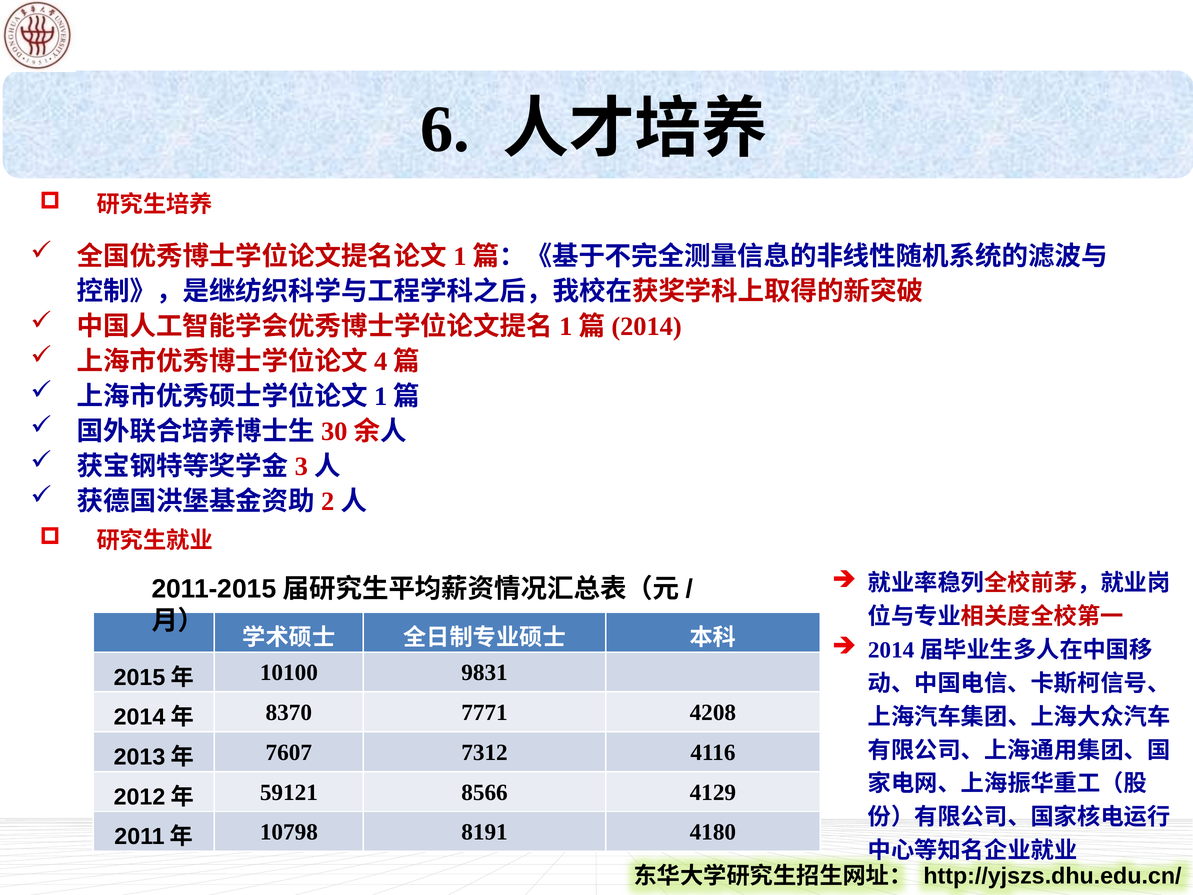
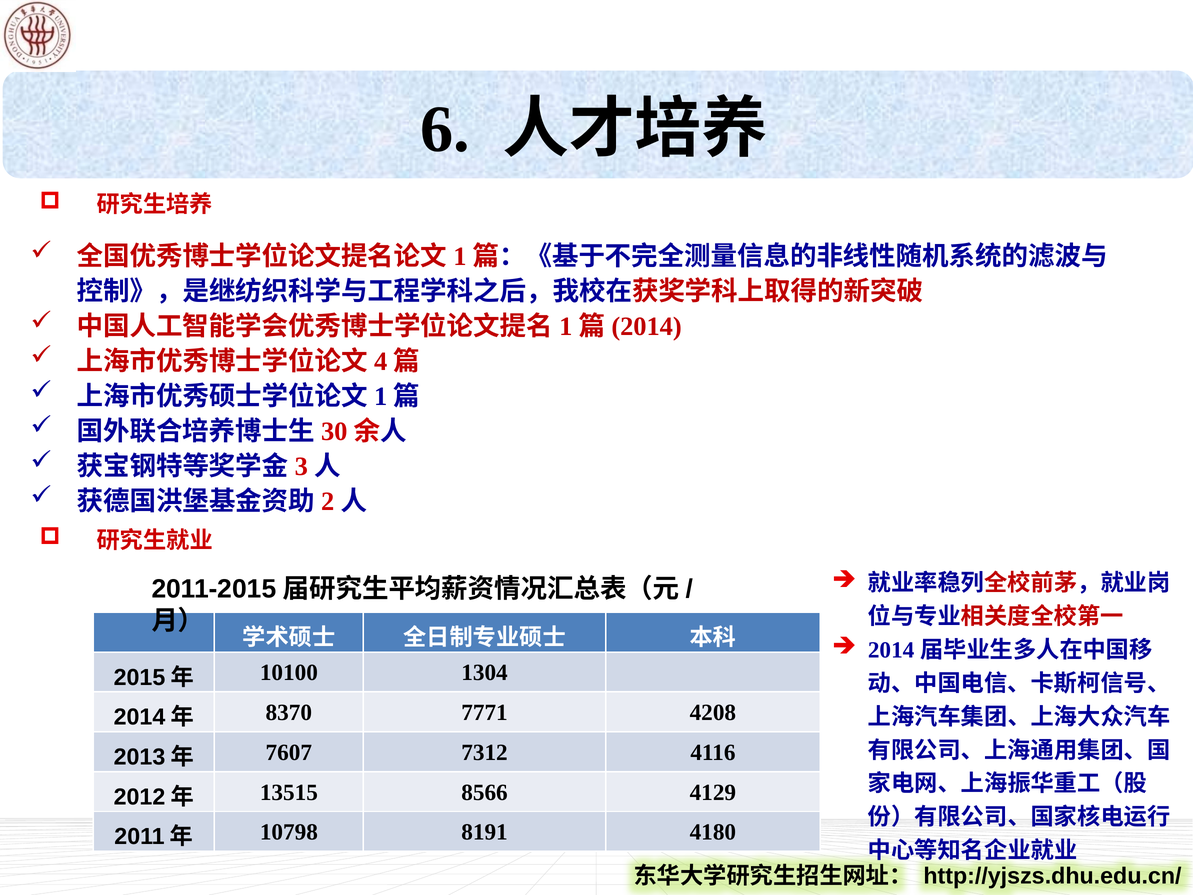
9831: 9831 -> 1304 (485, 673)
59121: 59121 -> 13515 (289, 792)
